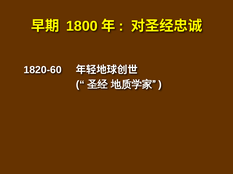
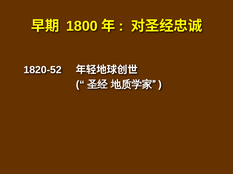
1820-60: 1820-60 -> 1820-52 (43, 70)
